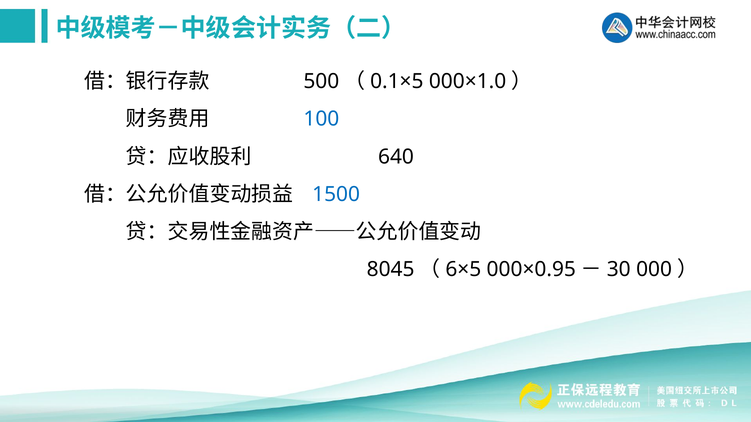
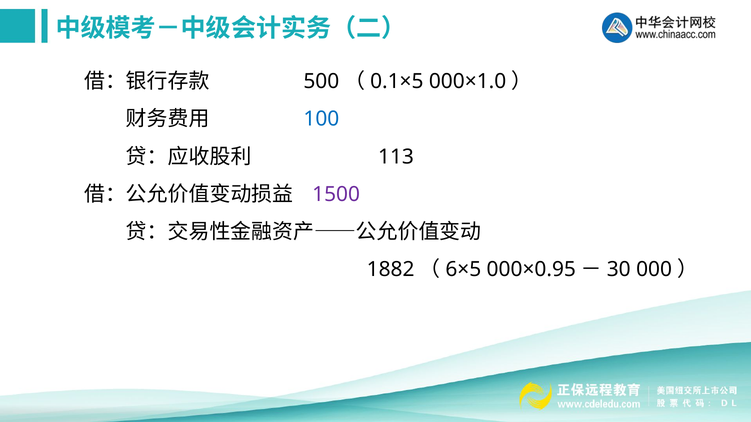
640: 640 -> 113 (396, 157)
1500 colour: blue -> purple (336, 194)
8045: 8045 -> 1882 (391, 269)
